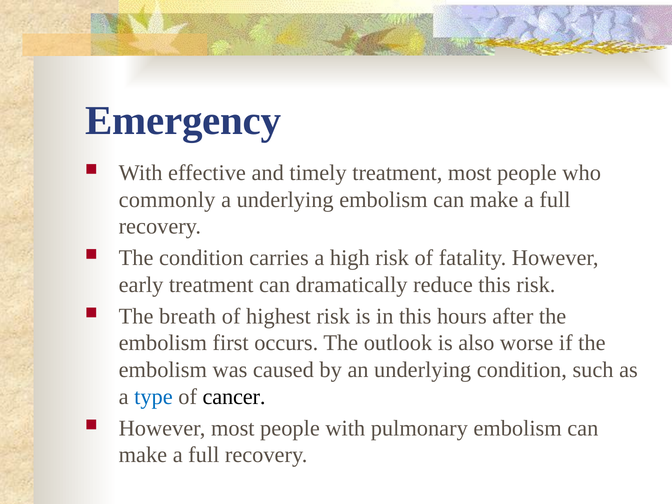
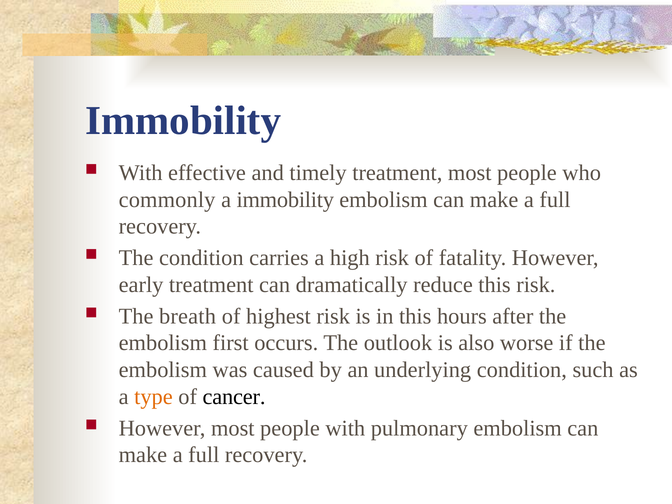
Emergency: Emergency -> Immobility (183, 120)
a underlying: underlying -> immobility (285, 200)
type colour: blue -> orange (153, 397)
